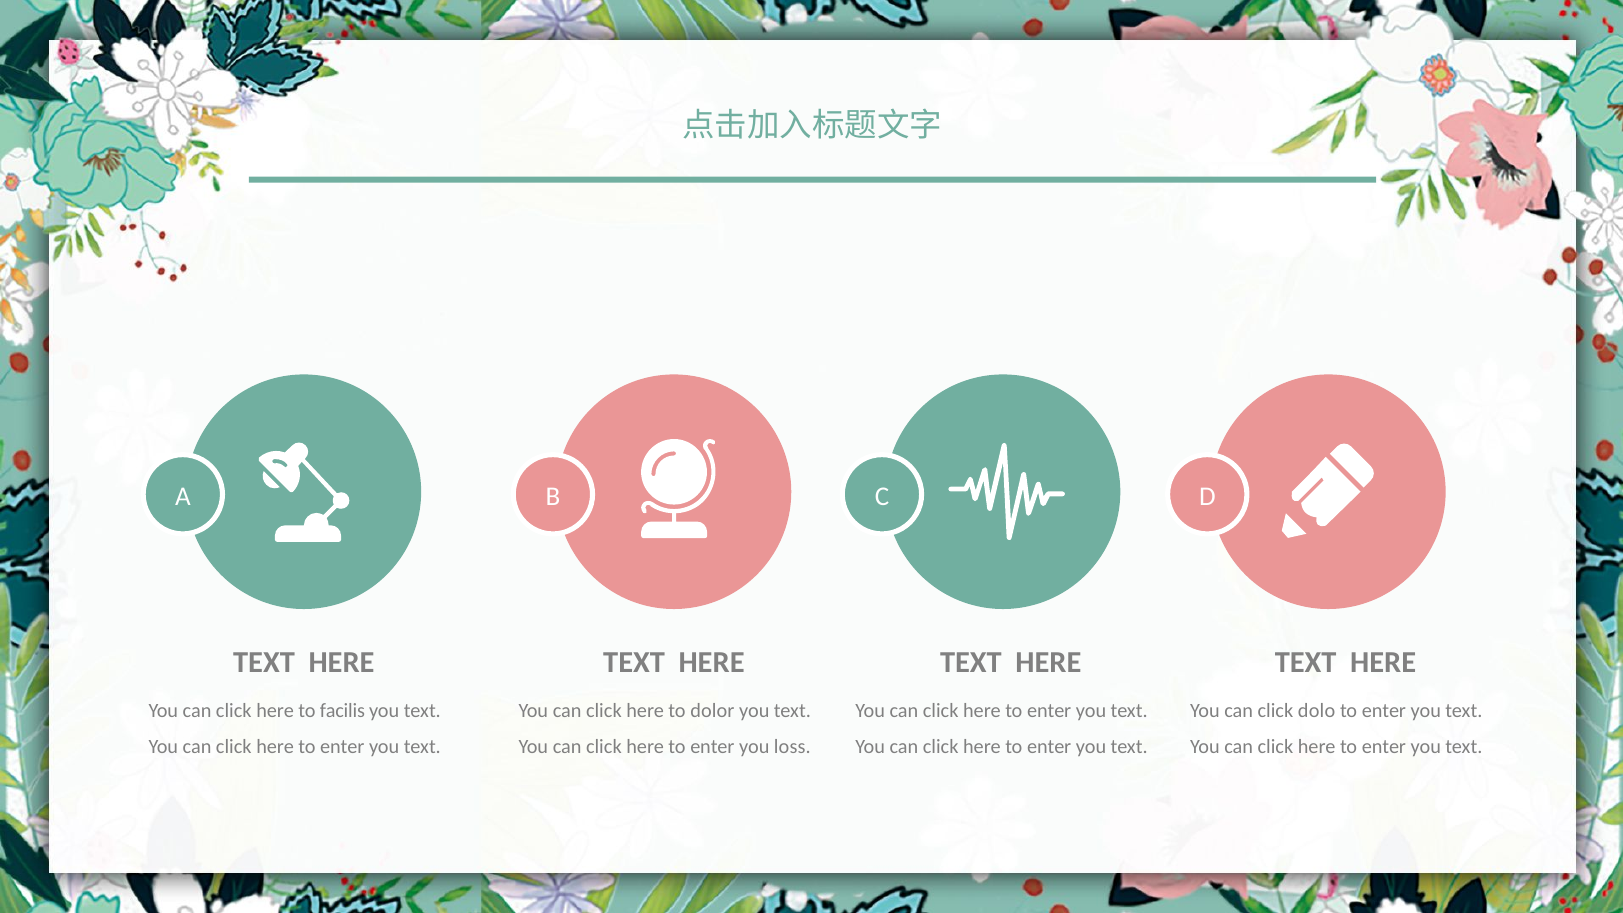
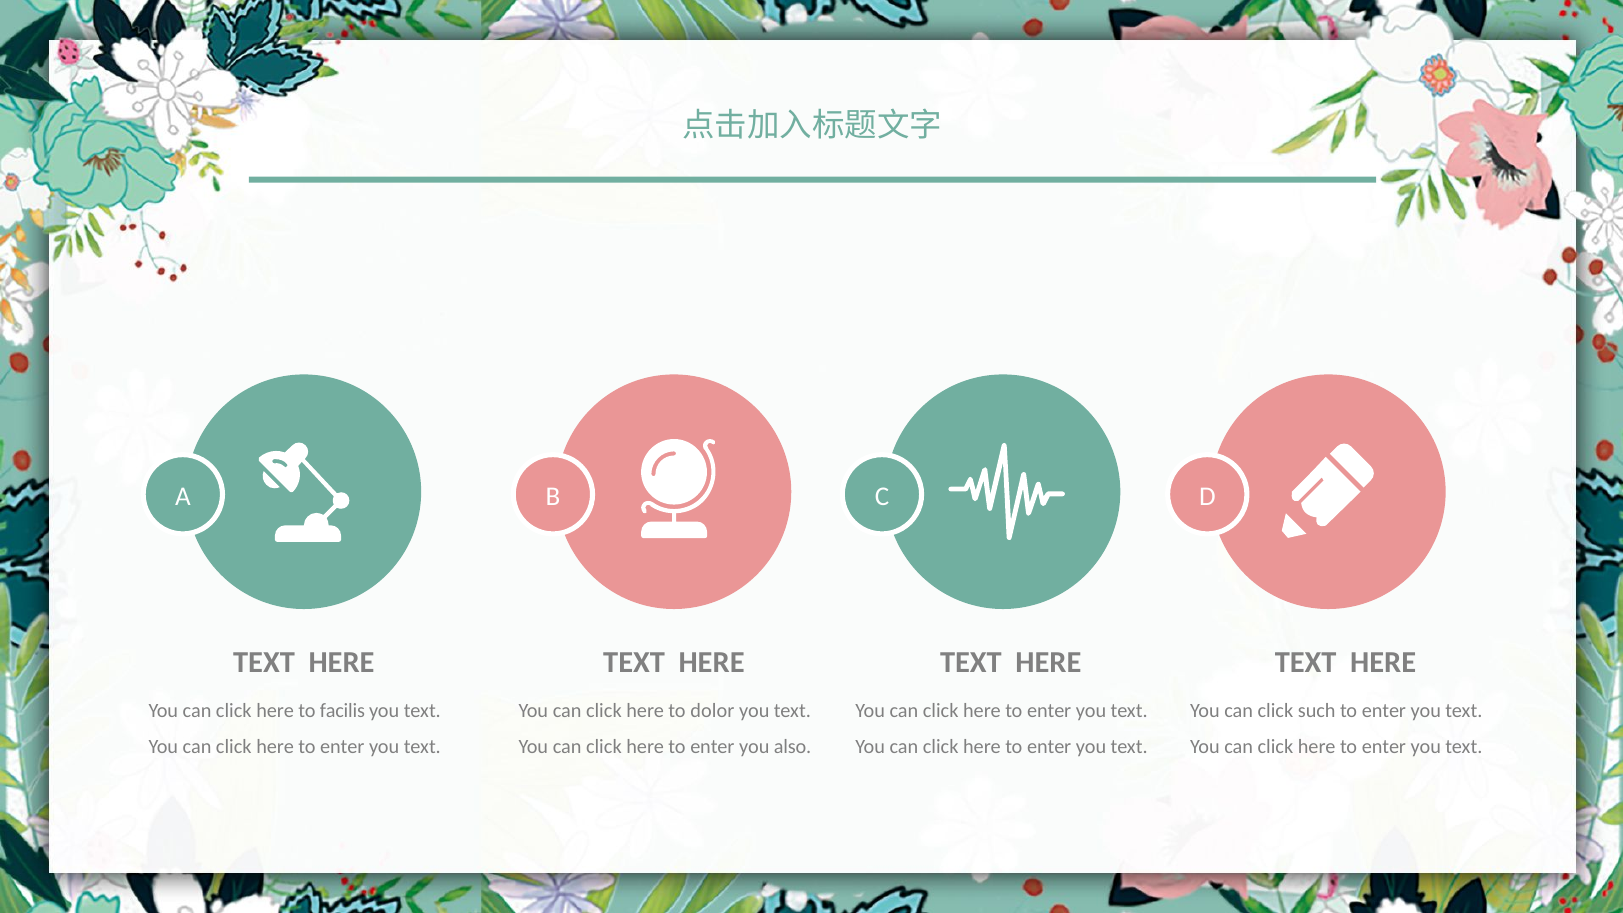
dolo: dolo -> such (1317, 711)
loss: loss -> also (793, 747)
